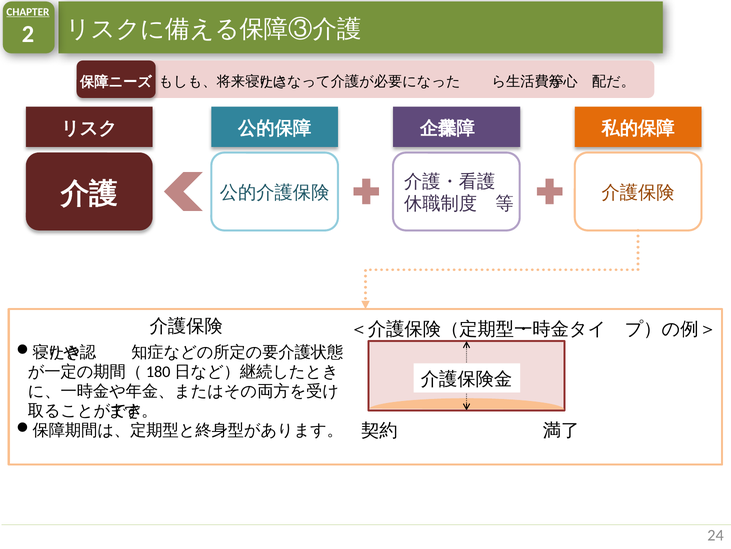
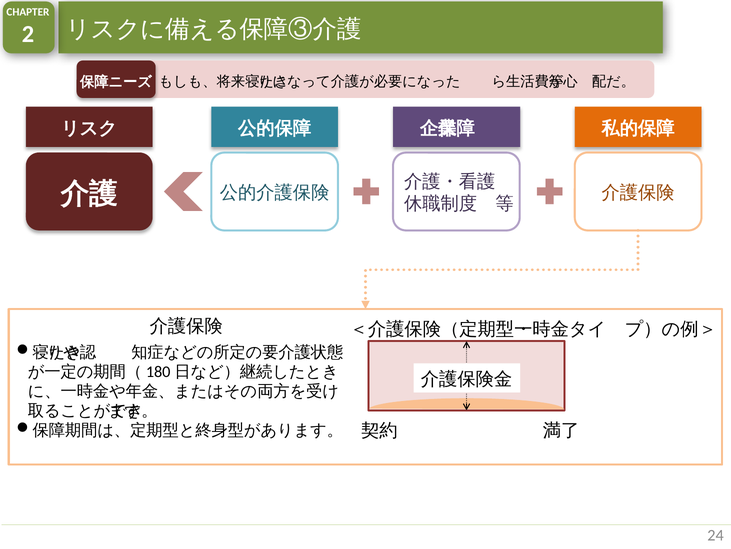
CHAPTER underline: present -> none (28, 12)
